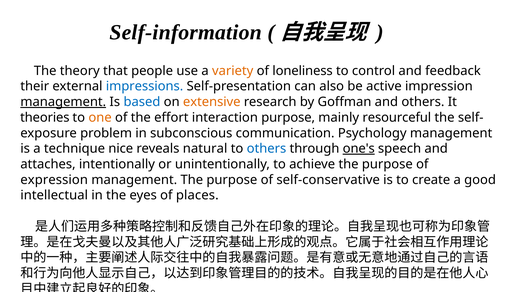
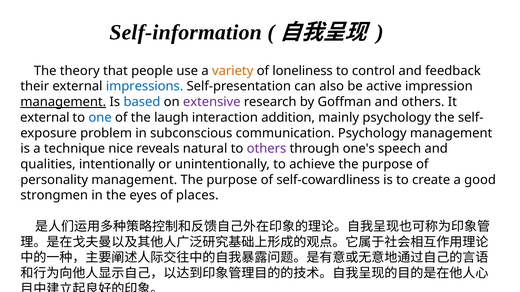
extensive colour: orange -> purple (212, 102)
theories: theories -> external (45, 118)
one colour: orange -> blue (100, 118)
effort: effort -> laugh (171, 118)
interaction purpose: purpose -> addition (288, 118)
mainly resourceful: resourceful -> psychology (397, 118)
others colour: blue -> purple (266, 149)
one's underline: present -> none (359, 149)
attaches: attaches -> qualities (48, 164)
expression: expression -> personality (54, 180)
self-conservative: self-conservative -> self-cowardliness (328, 180)
intellectual: intellectual -> strongmen (54, 196)
